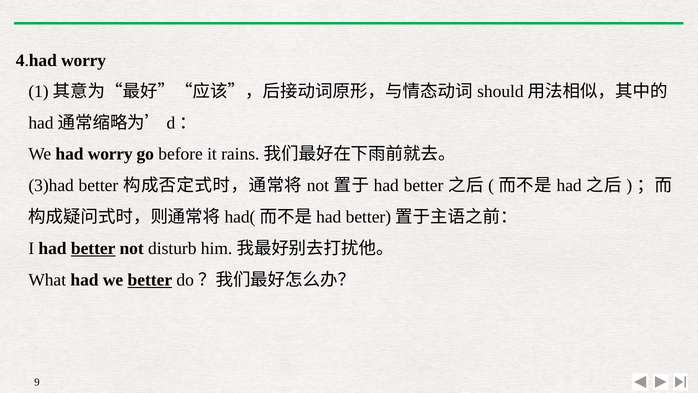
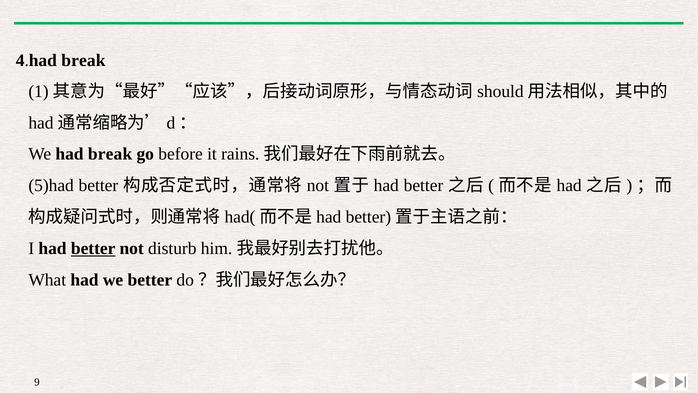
4.had worry: worry -> break (83, 60)
had worry: worry -> break (110, 154)
3)had: 3)had -> 5)had (51, 185)
better underline: present -> none (150, 280)
